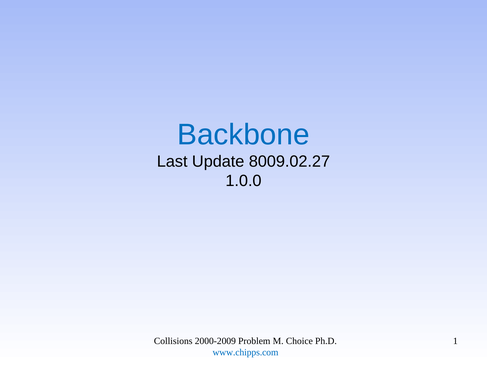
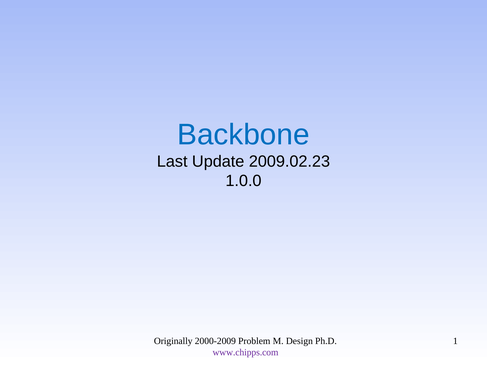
8009.02.27: 8009.02.27 -> 2009.02.23 (289, 161)
Collisions: Collisions -> Originally (173, 341)
Choice: Choice -> Design (299, 341)
www.chipps.com colour: blue -> purple (246, 353)
